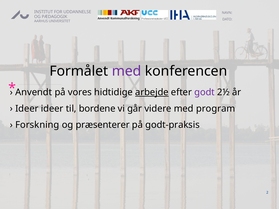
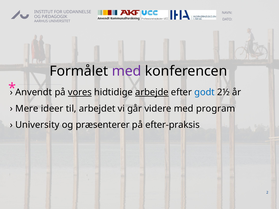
vores underline: none -> present (80, 92)
godt colour: purple -> blue (205, 92)
Ideer: Ideer -> Mere (27, 109)
bordene: bordene -> arbejdet (97, 109)
Forskning: Forskning -> University (37, 125)
godt-praksis: godt-praksis -> efter-praksis (173, 125)
